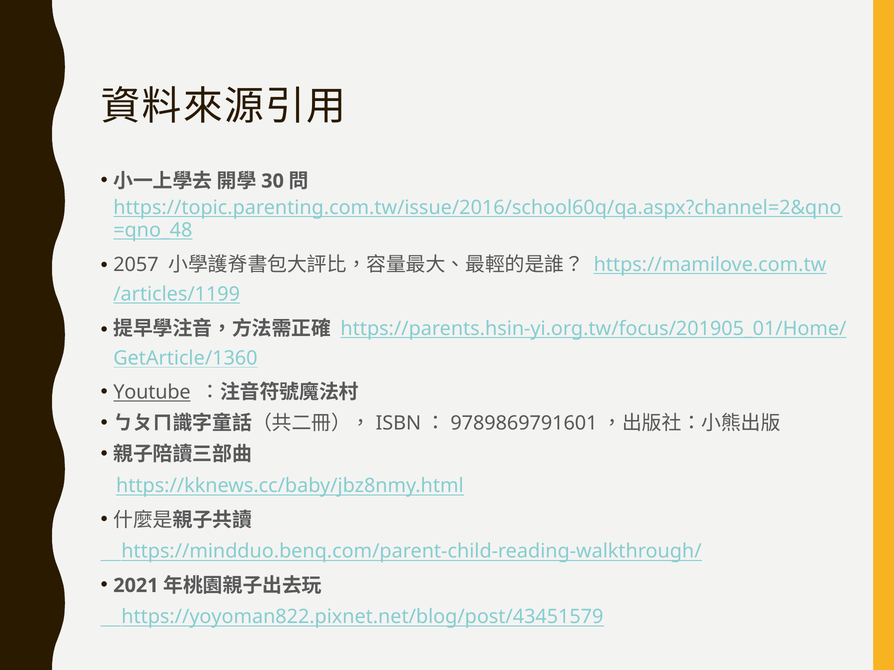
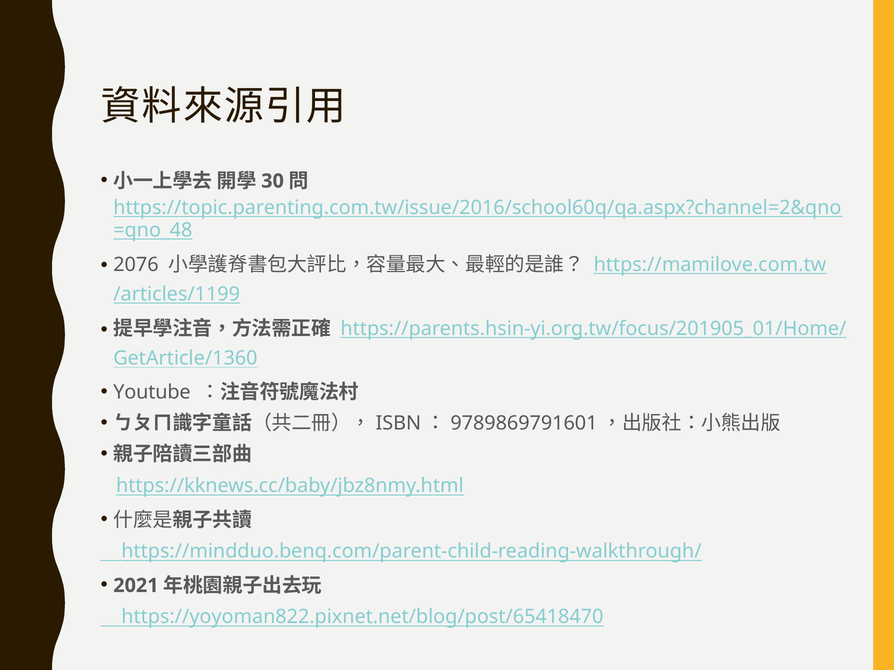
2057: 2057 -> 2076 (136, 265)
Youtube underline: present -> none (152, 393)
https://yoyoman822.pixnet.net/blog/post/43451579: https://yoyoman822.pixnet.net/blog/post/43451579 -> https://yoyoman822.pixnet.net/blog/post/65418470 (362, 617)
